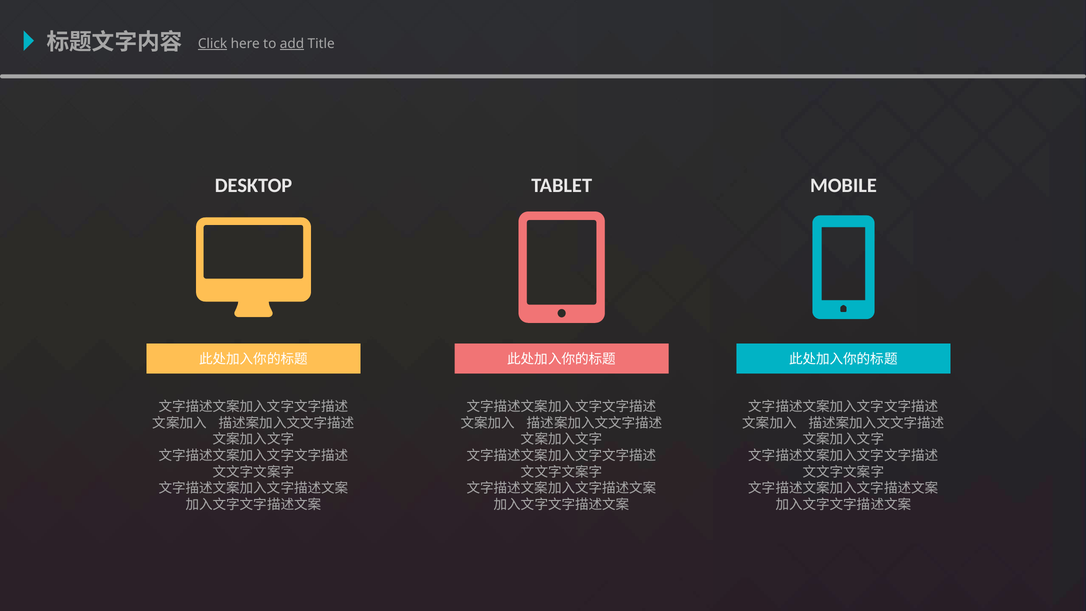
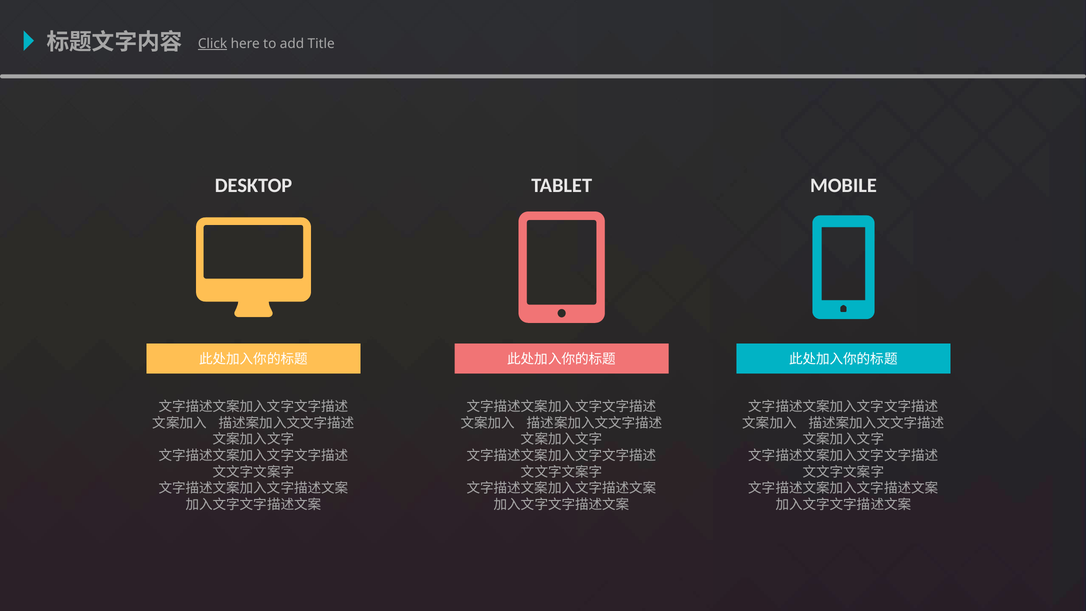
add underline: present -> none (292, 44)
